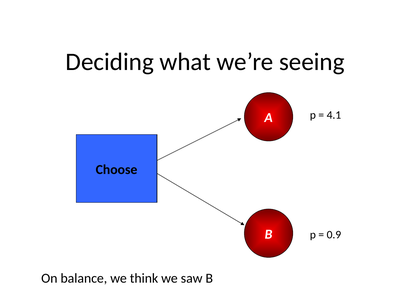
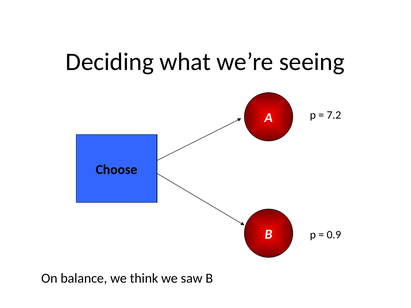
4.1: 4.1 -> 7.2 (334, 115)
